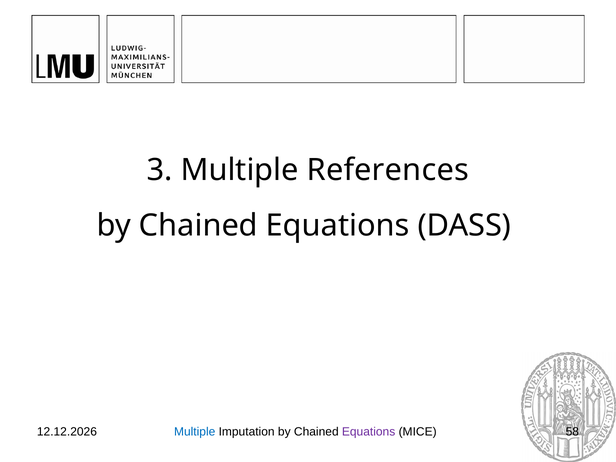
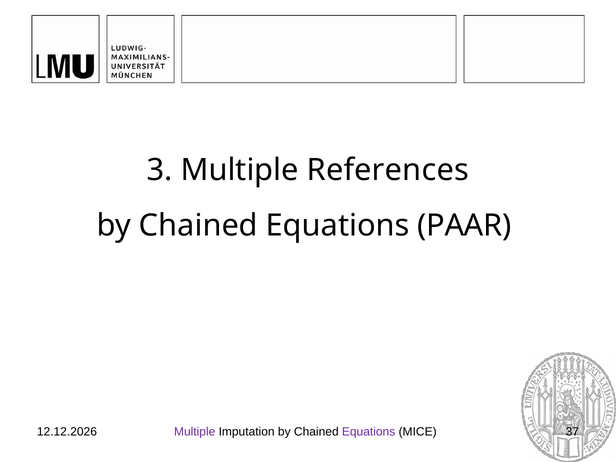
DASS: DASS -> PAAR (464, 225)
Multiple colour: blue -> purple (195, 432)
58: 58 -> 37 (572, 432)
